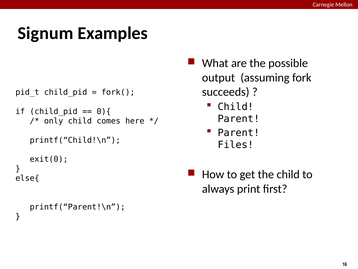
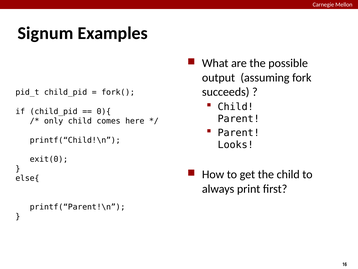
Files: Files -> Looks (236, 145)
